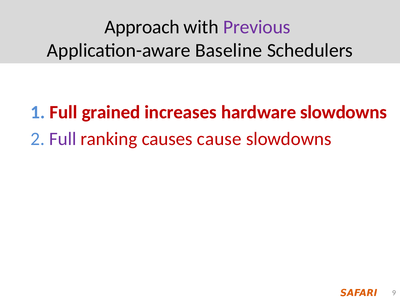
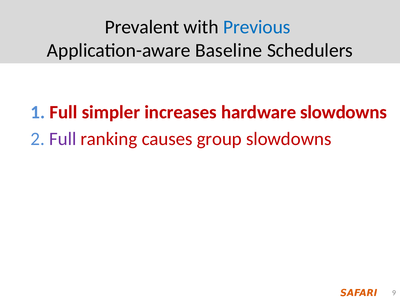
Approach: Approach -> Prevalent (142, 27)
Previous colour: purple -> blue (257, 27)
grained: grained -> simpler (111, 112)
cause: cause -> group (219, 139)
